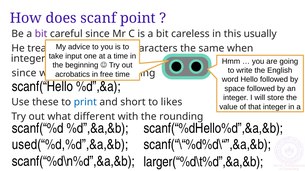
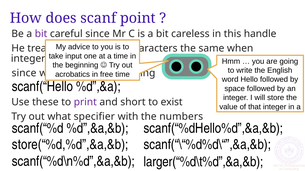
usually: usually -> handle (260, 34)
print colour: blue -> purple (85, 102)
likes: likes -> exist (172, 102)
different: different -> specifier (94, 117)
rounding: rounding -> numbers (181, 117)
used(“%d,%d”,&a,&b: used(“%d,%d”,&a,&b -> store(“%d,%d”,&a,&b (70, 145)
